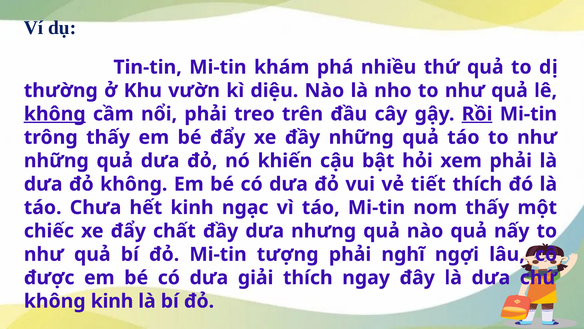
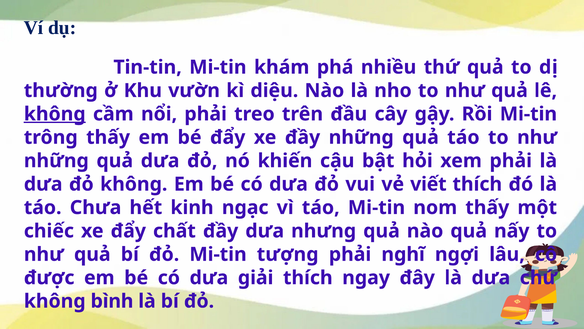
Rồi underline: present -> none (477, 114)
tiết: tiết -> viết (428, 184)
không kinh: kinh -> bình (112, 301)
